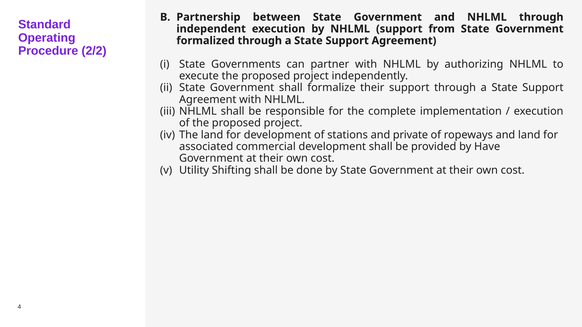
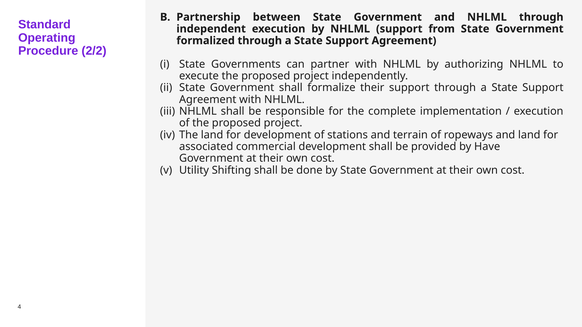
private: private -> terrain (410, 135)
